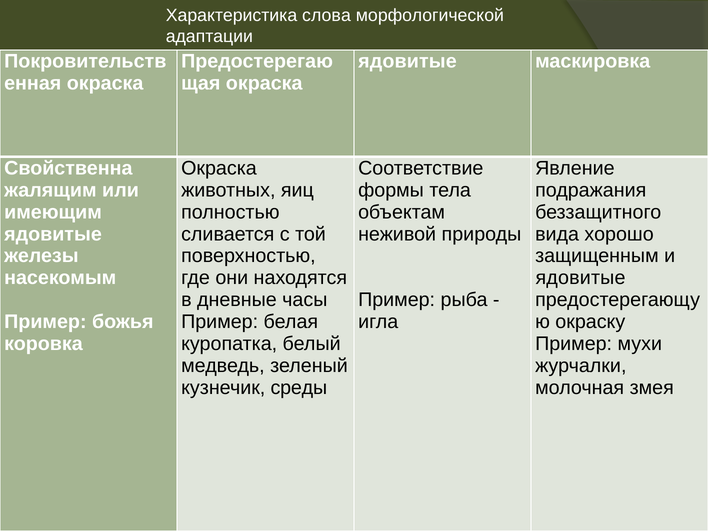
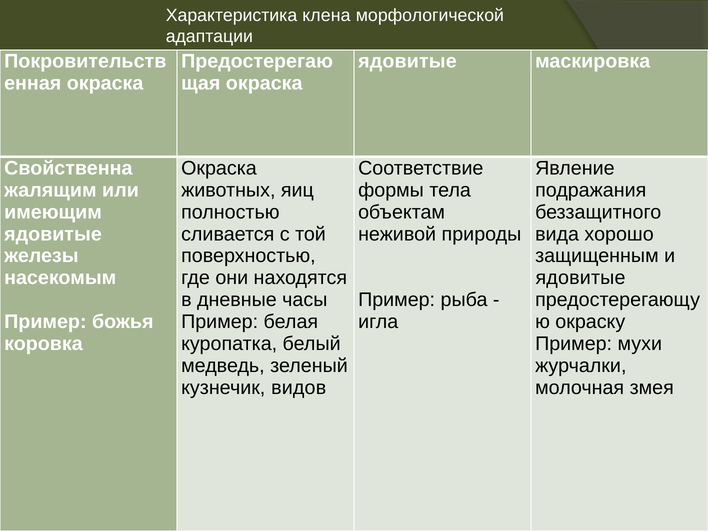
слова: слова -> клена (326, 15)
среды: среды -> видов (299, 388)
